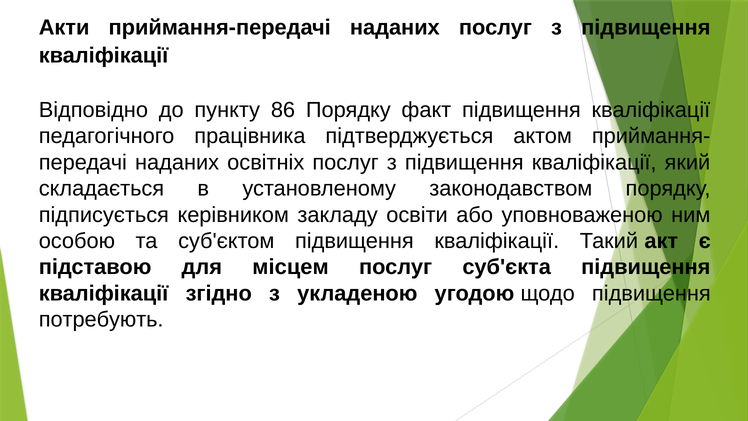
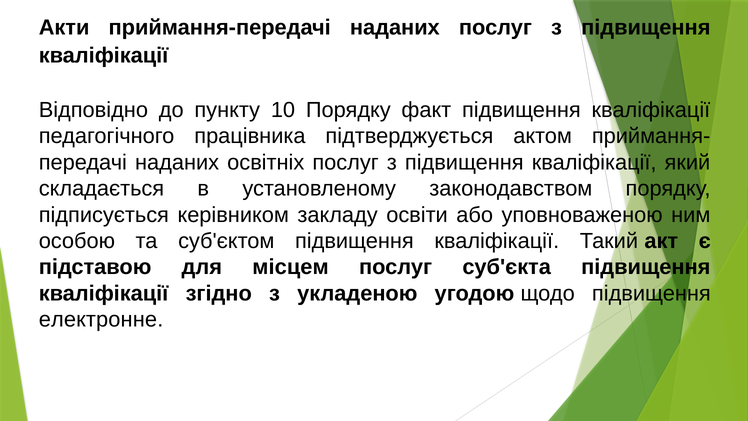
86: 86 -> 10 (283, 110)
потребують: потребують -> електронне (101, 320)
